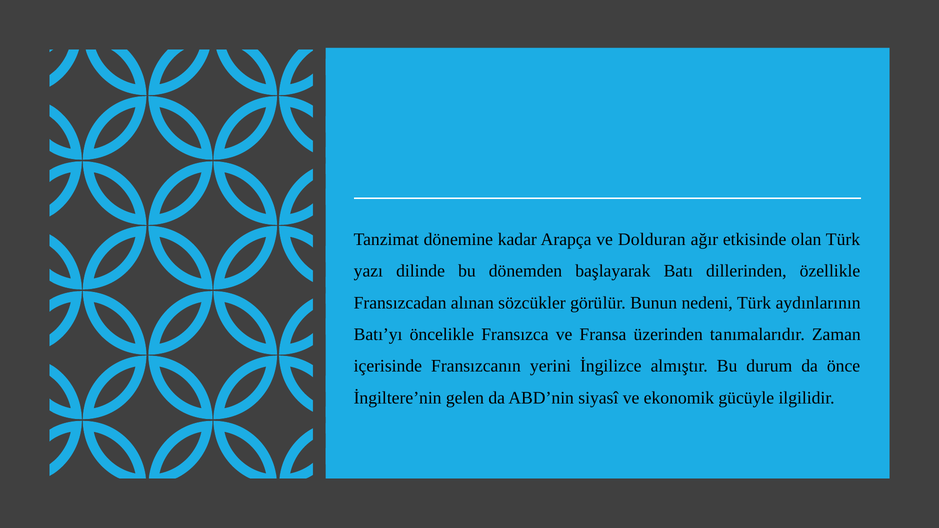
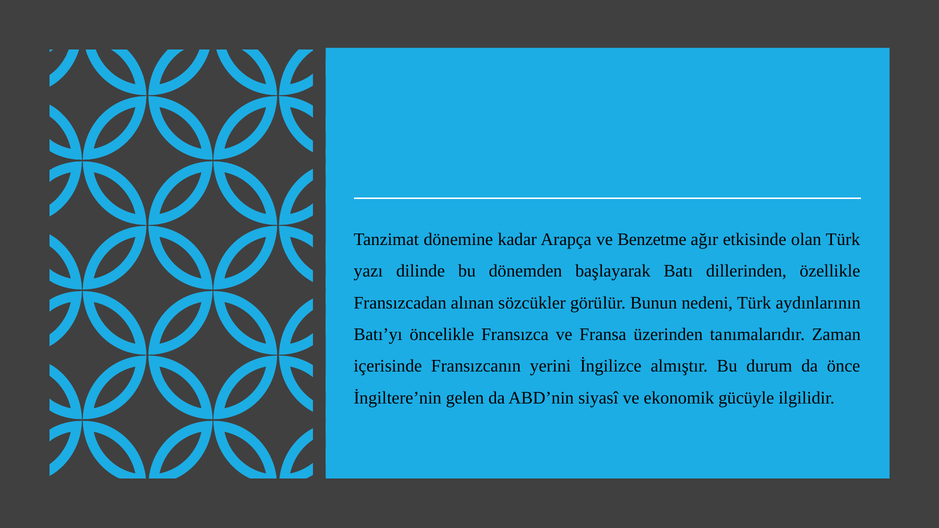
Dolduran: Dolduran -> Benzetme (652, 240)
